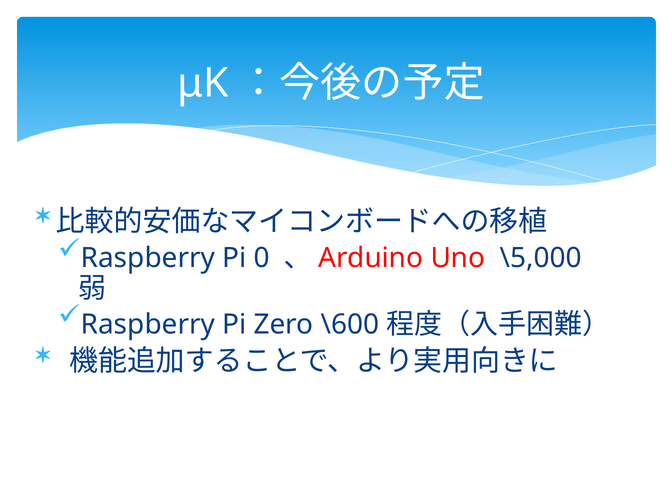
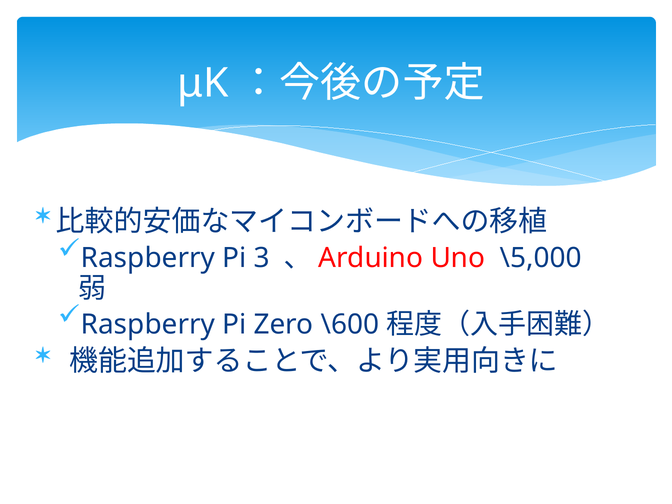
0: 0 -> 3 (262, 258)
